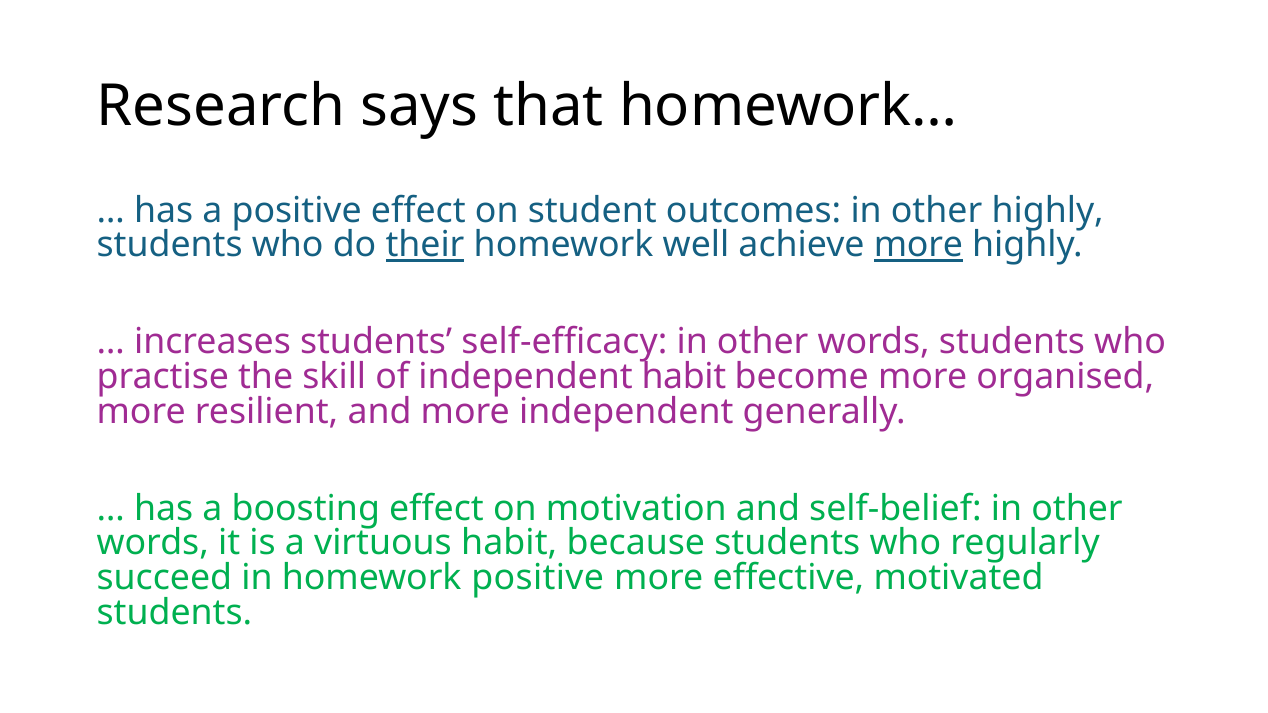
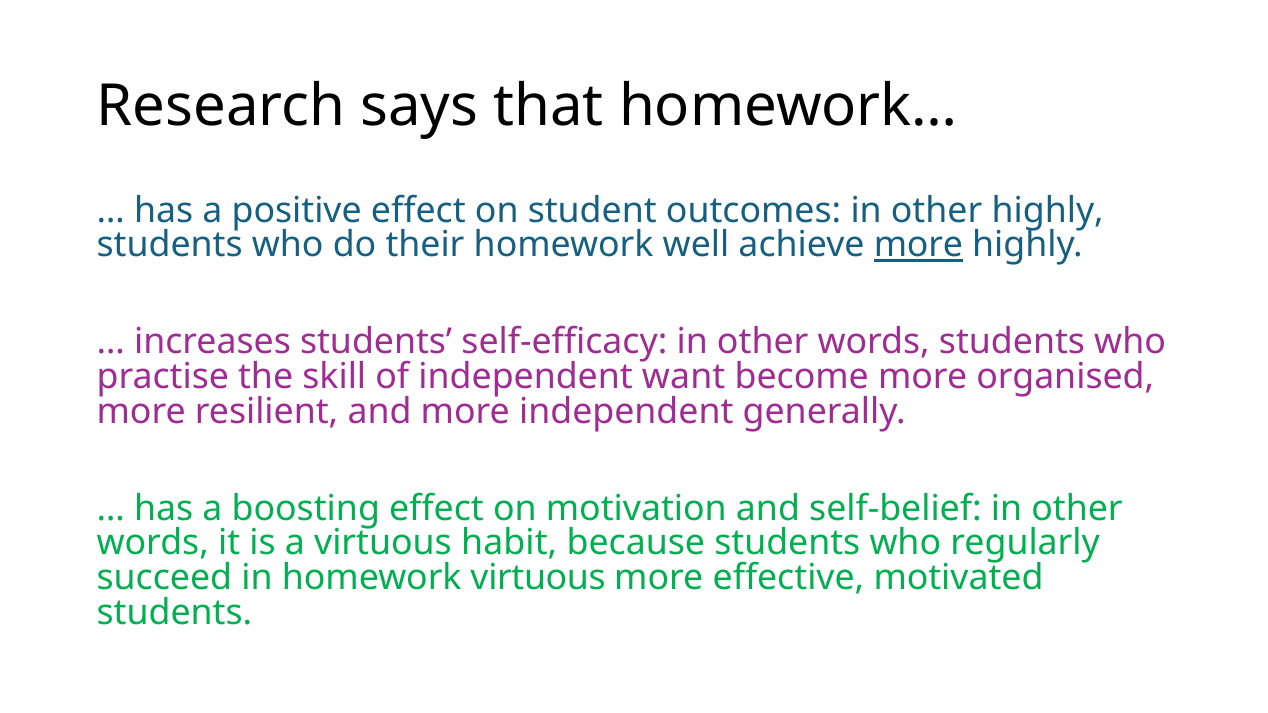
their underline: present -> none (425, 245)
independent habit: habit -> want (684, 377)
homework positive: positive -> virtuous (538, 578)
